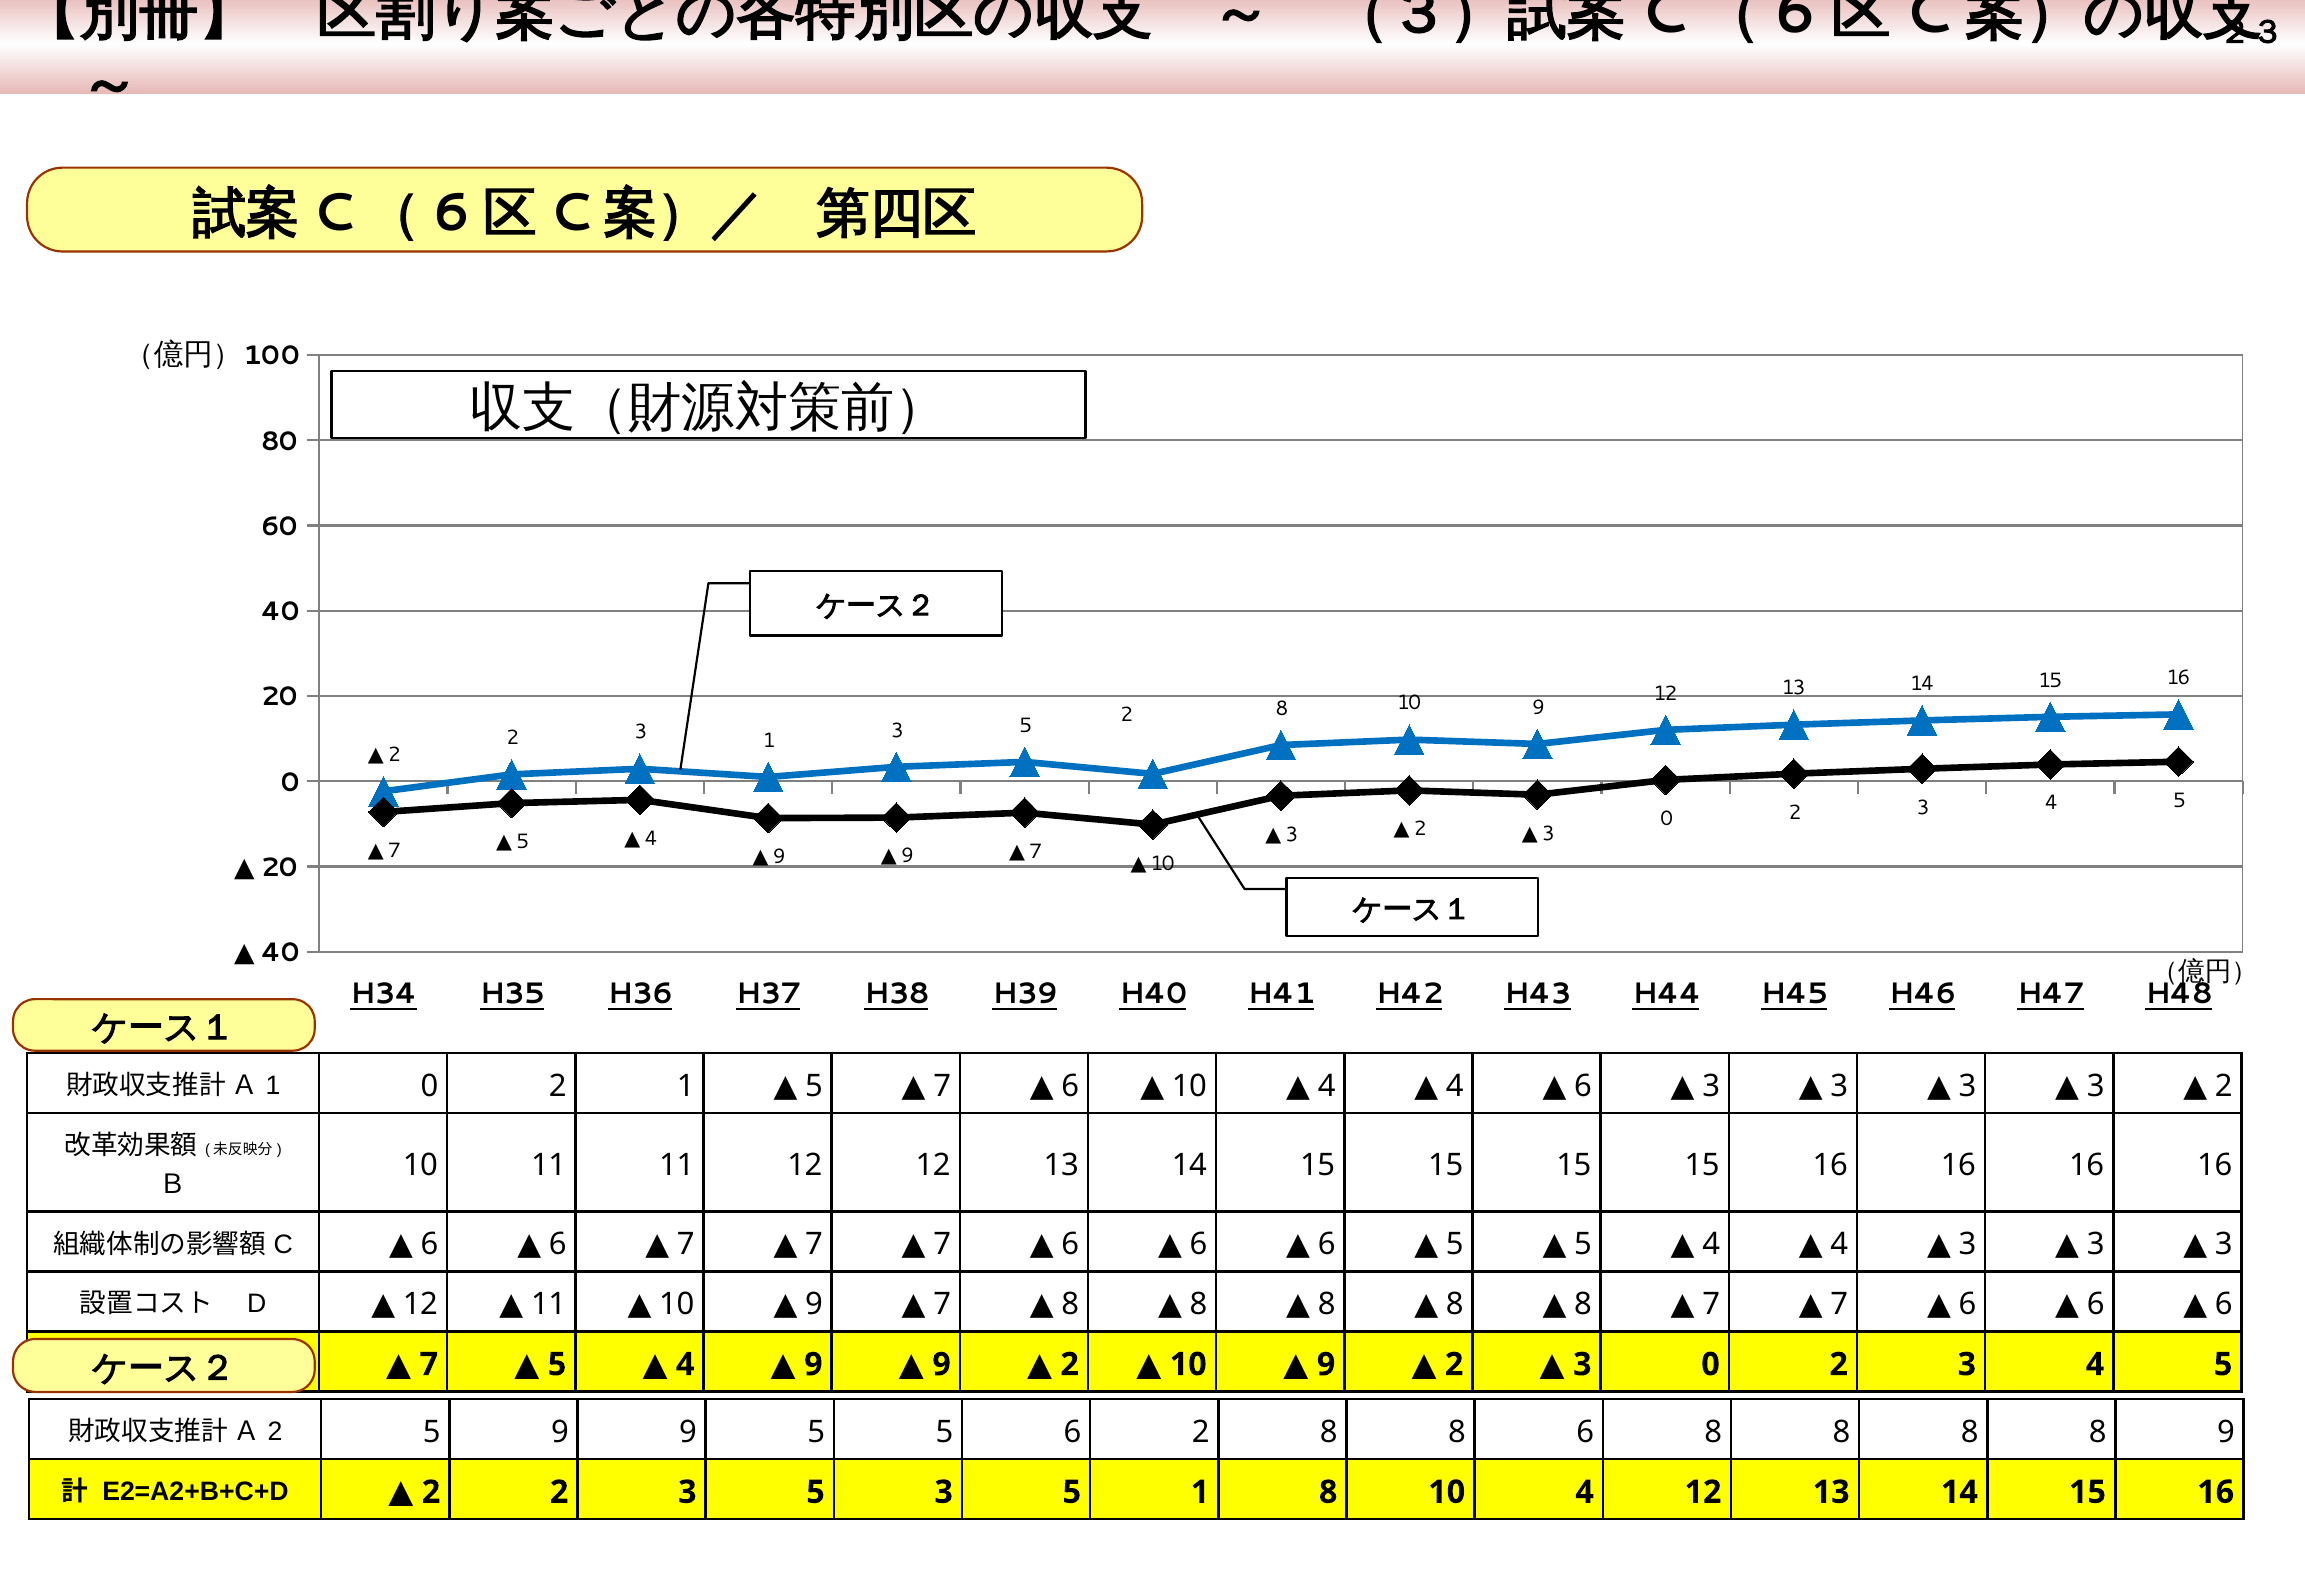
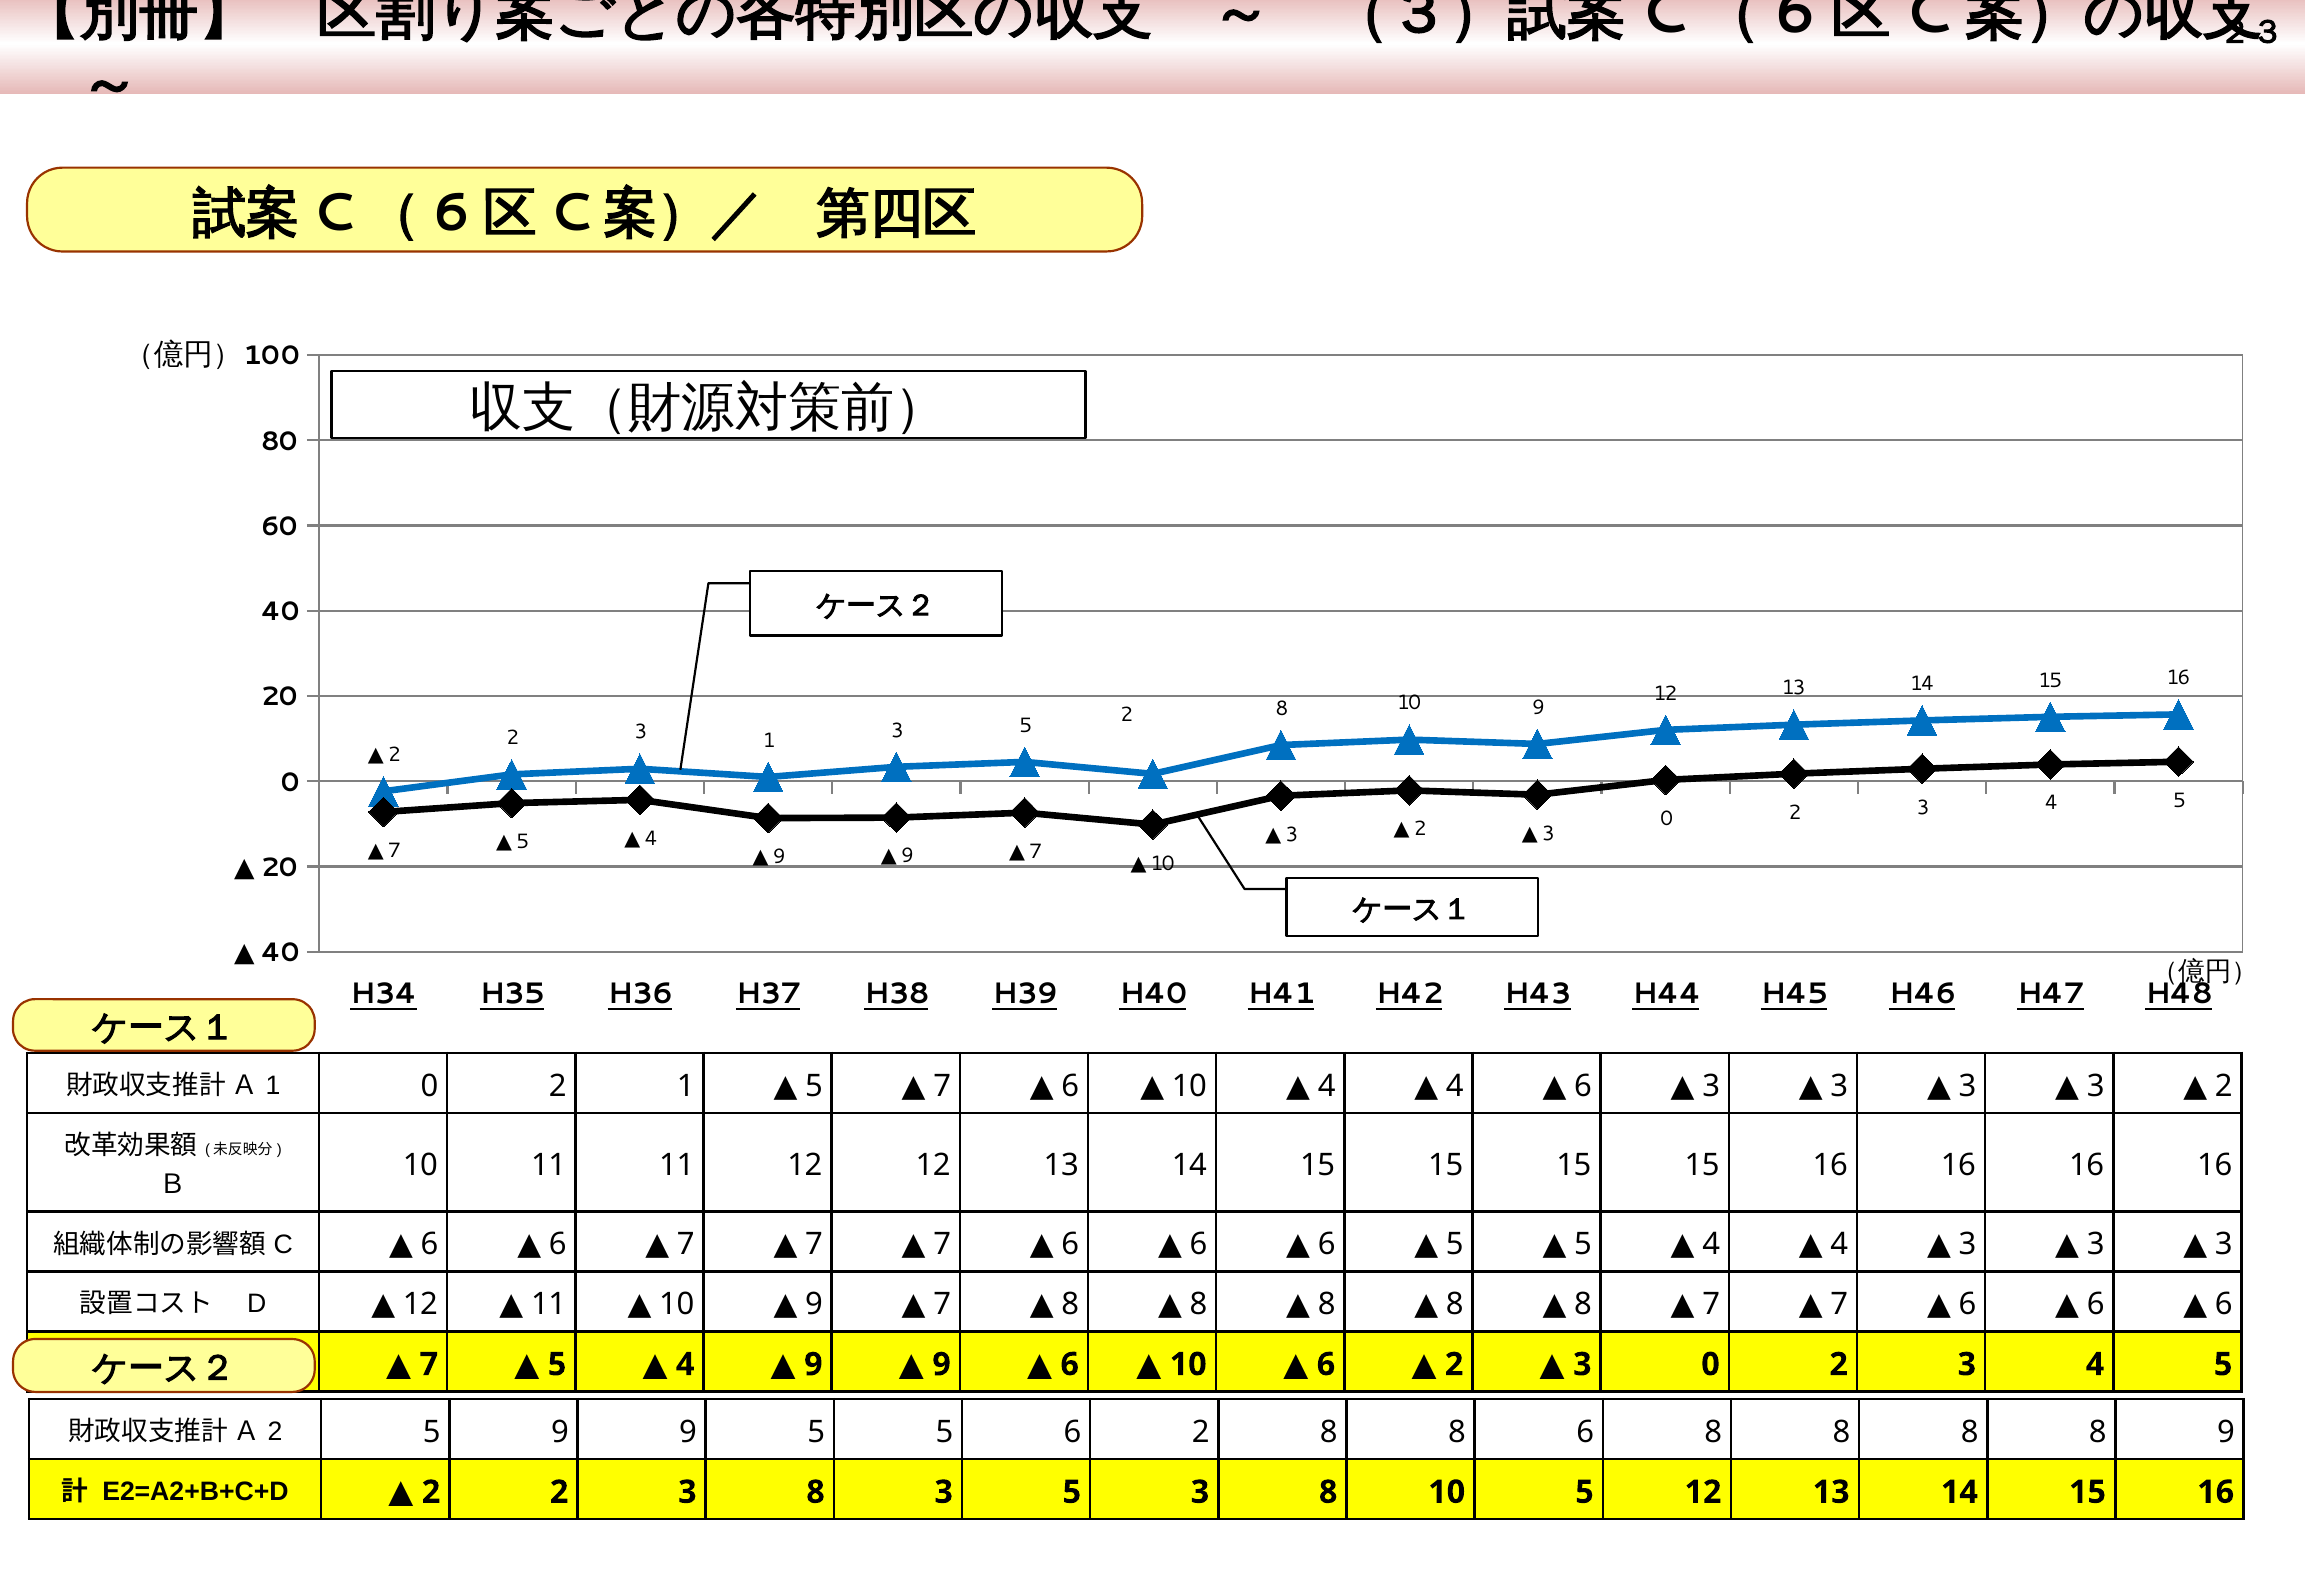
2: 2 -> 6 (1070, 1364)
9: 9 -> 6 (1326, 1364)
2 3 5: 5 -> 8 (816, 1492)
5 1: 1 -> 3 (1200, 1492)
10 4: 4 -> 5 (1585, 1492)
